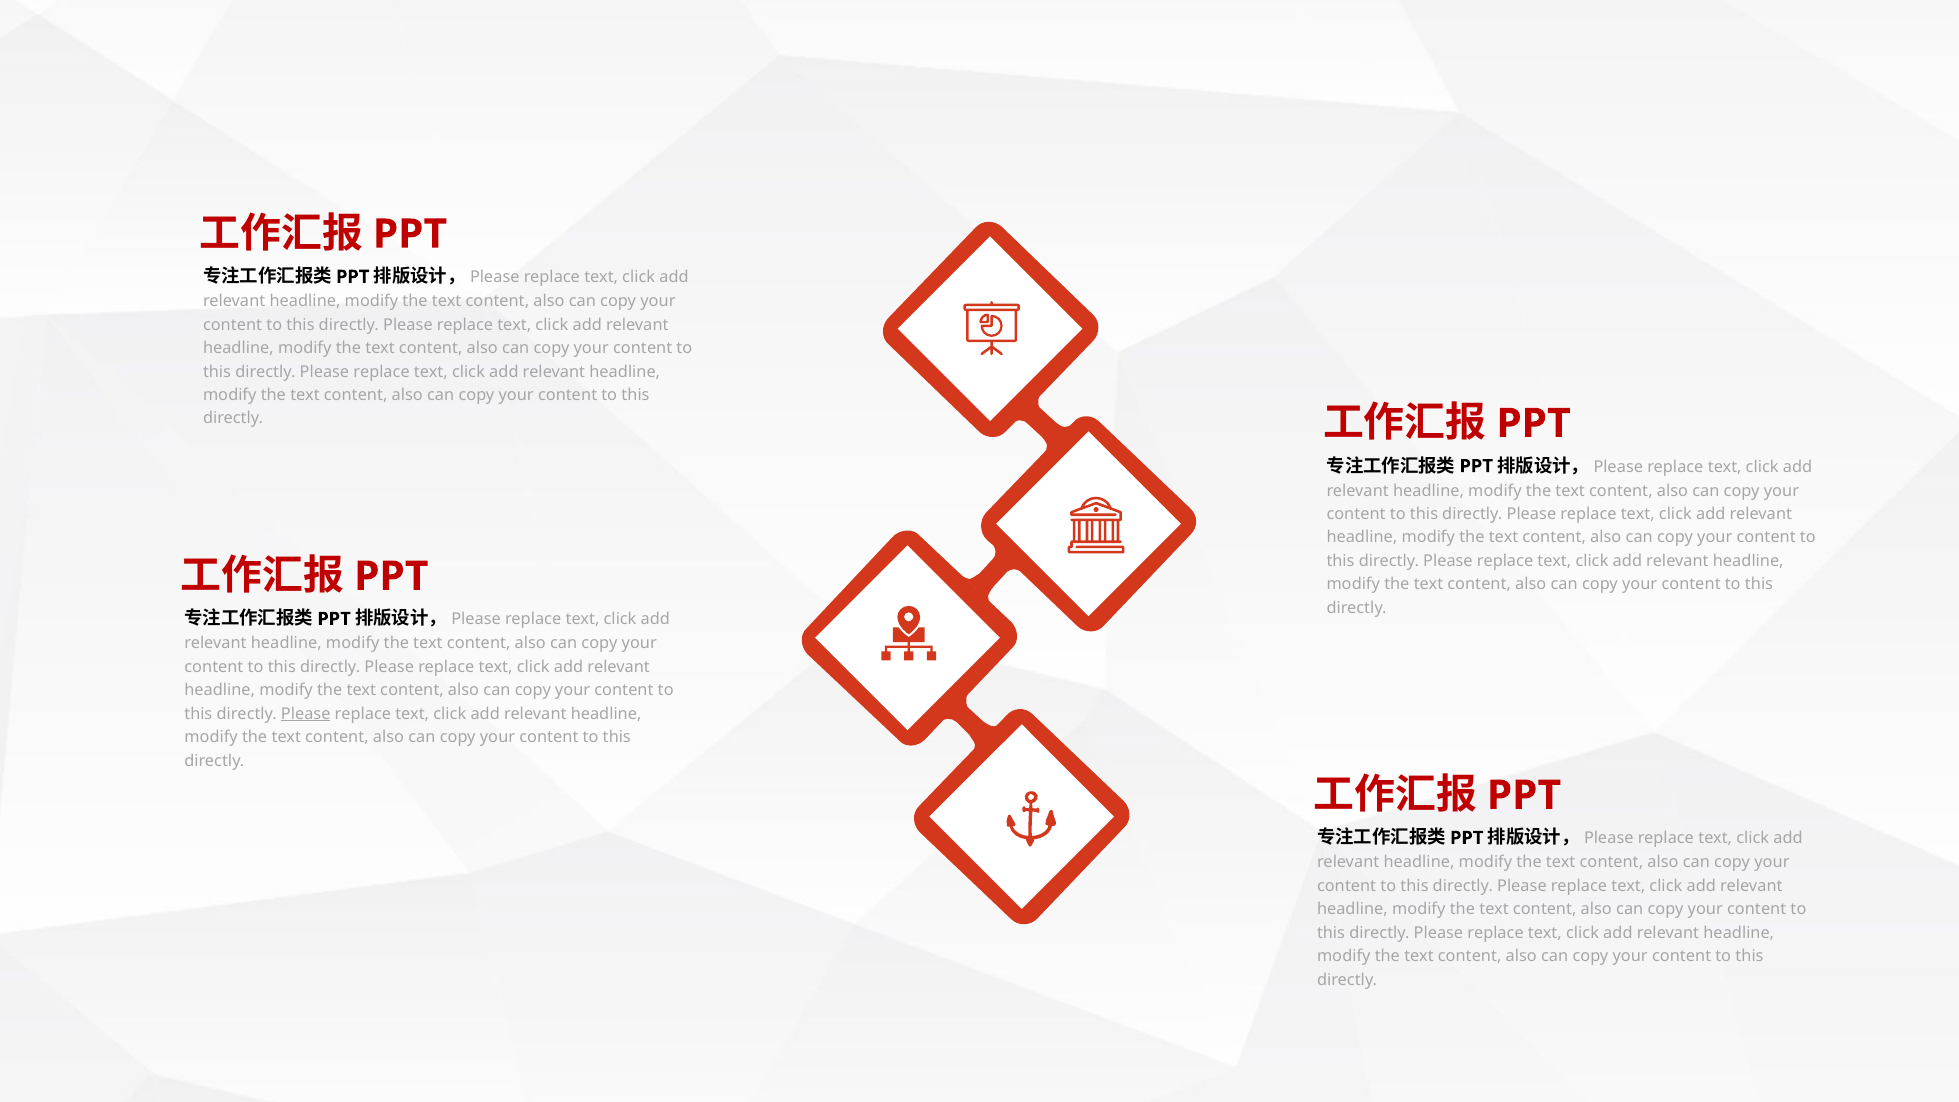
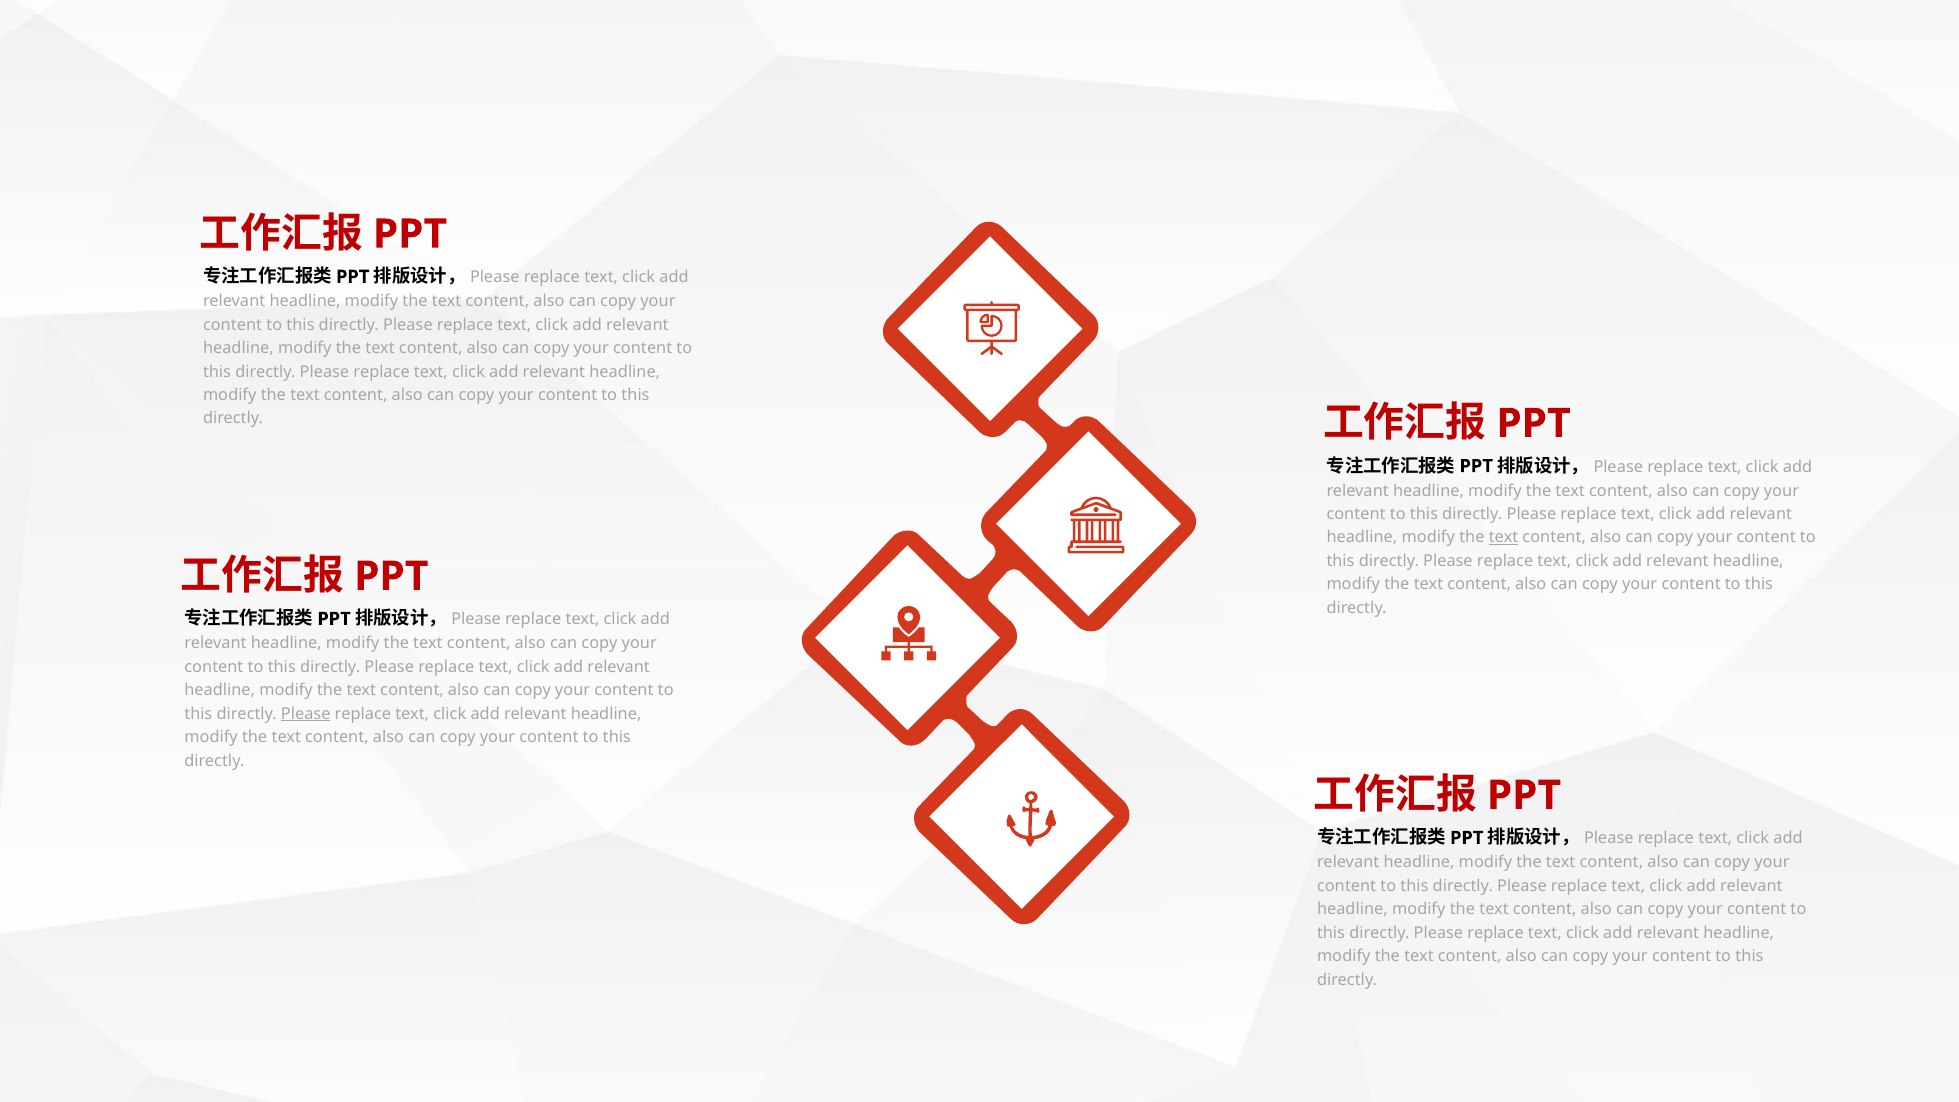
text underline: none -> present (1504, 538)
